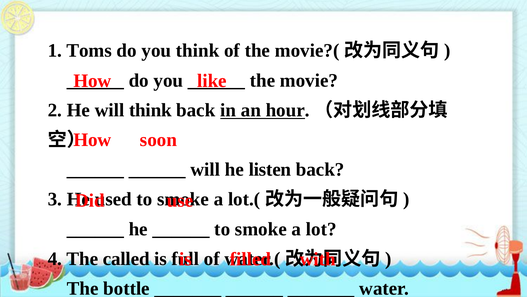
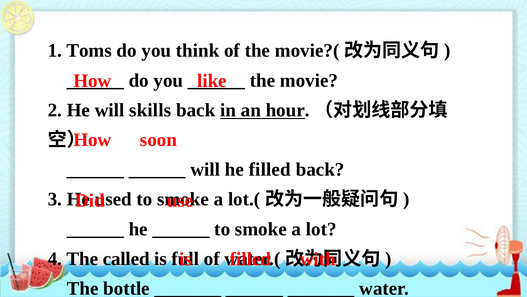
will think: think -> skills (150, 110)
he listen: listen -> filled (270, 169)
